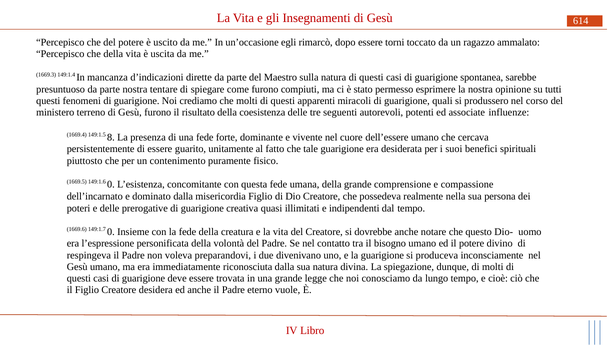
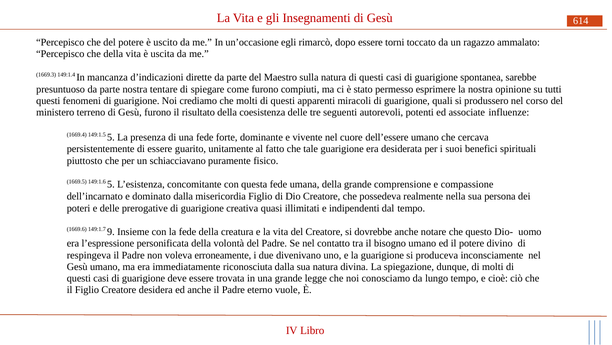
149:1.5 8: 8 -> 5 (111, 137)
contenimento: contenimento -> schiacciavano (178, 161)
149:1.6 0: 0 -> 5 (111, 184)
149:1.7 0: 0 -> 9 (111, 232)
preparandovi: preparandovi -> erroneamente (223, 255)
